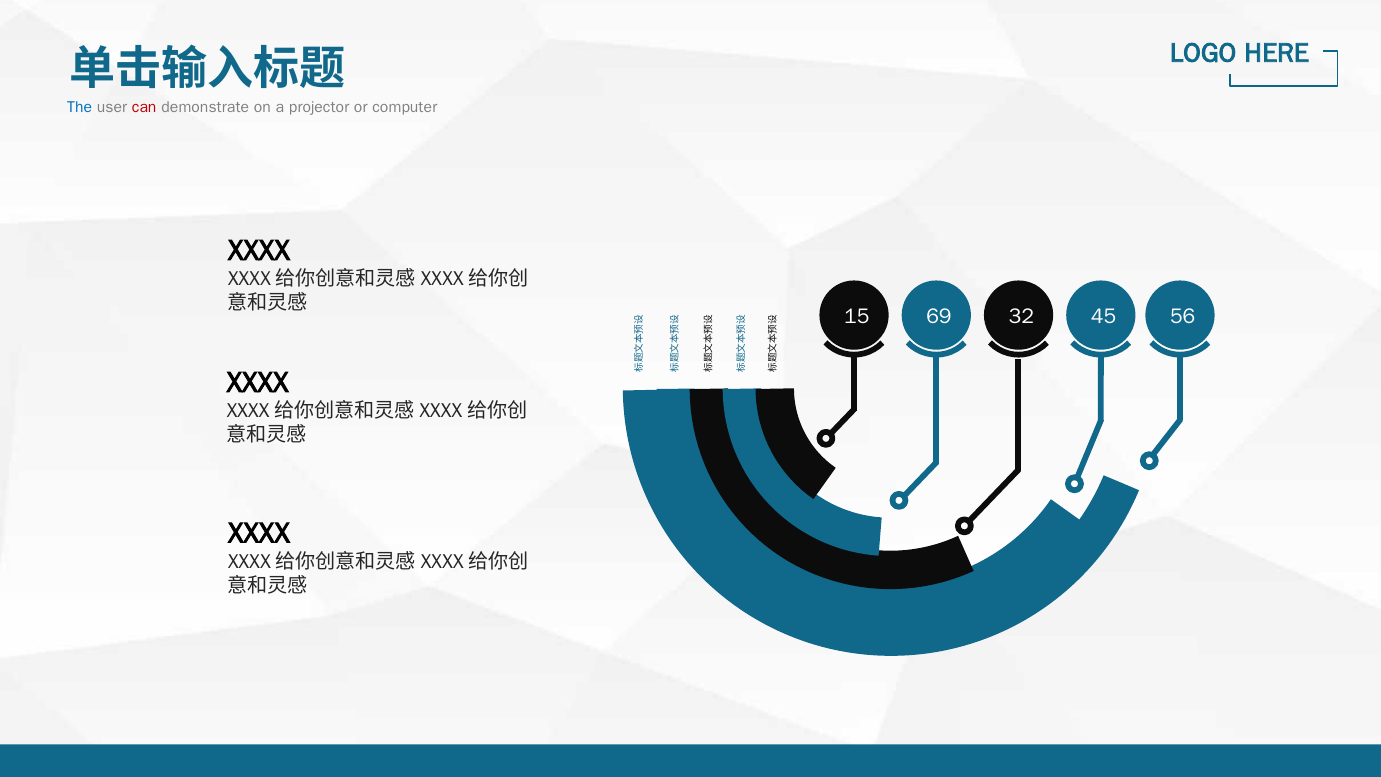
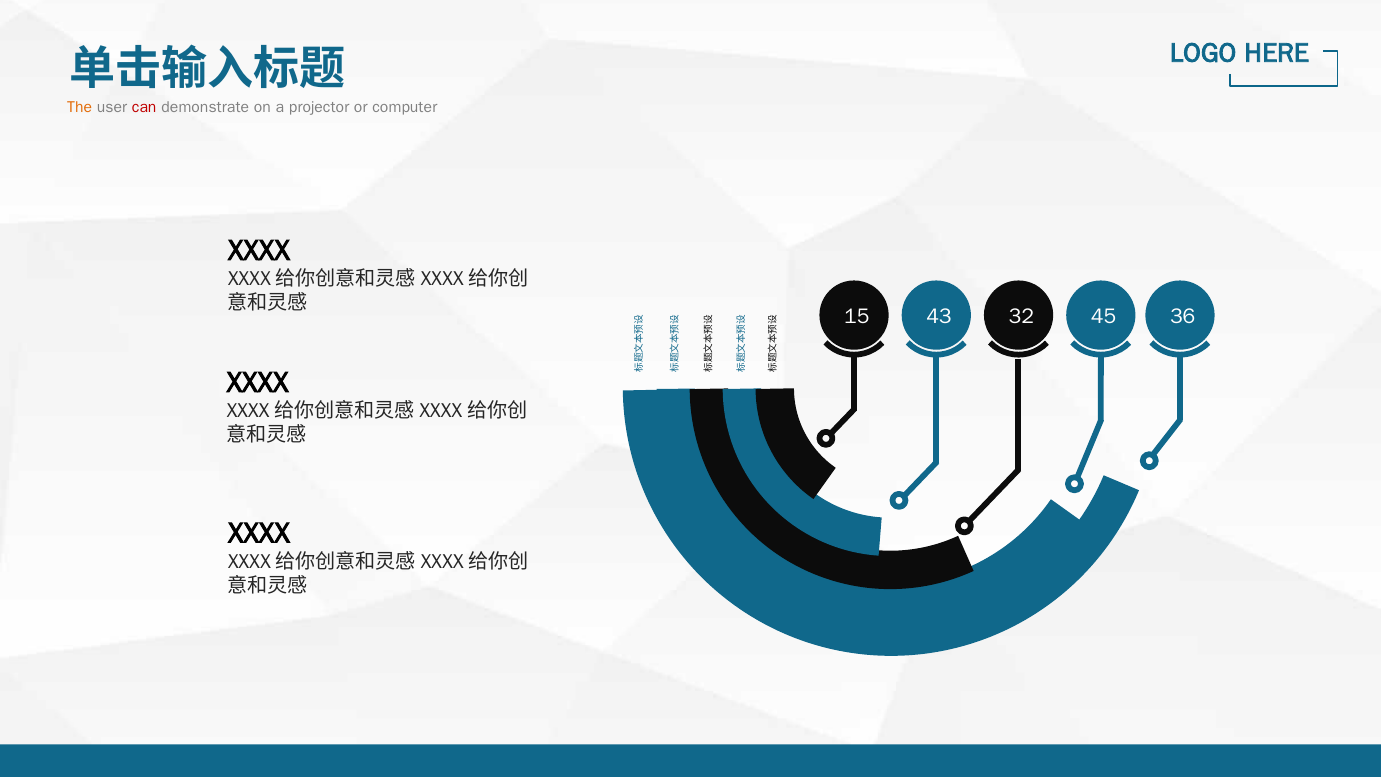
The colour: blue -> orange (80, 108)
69: 69 -> 43 (939, 316)
56: 56 -> 36 (1183, 316)
